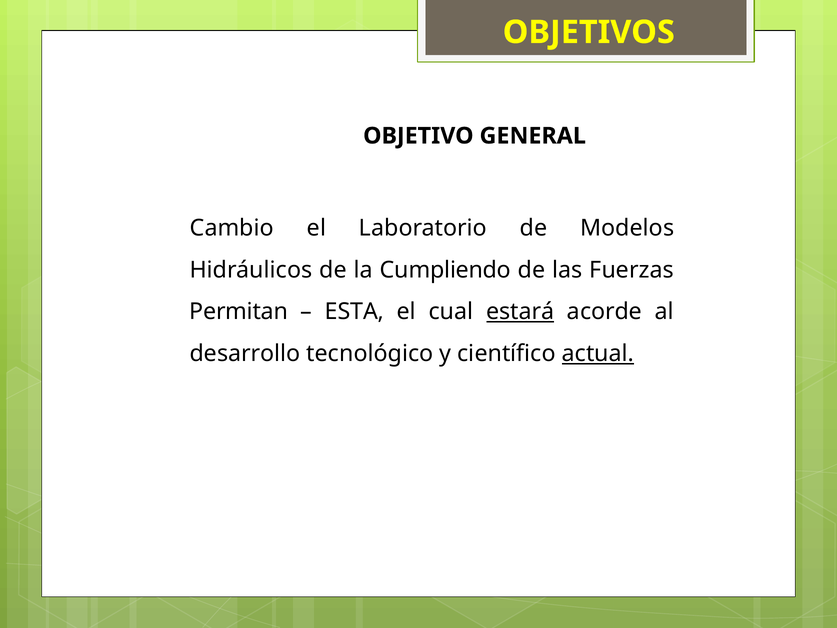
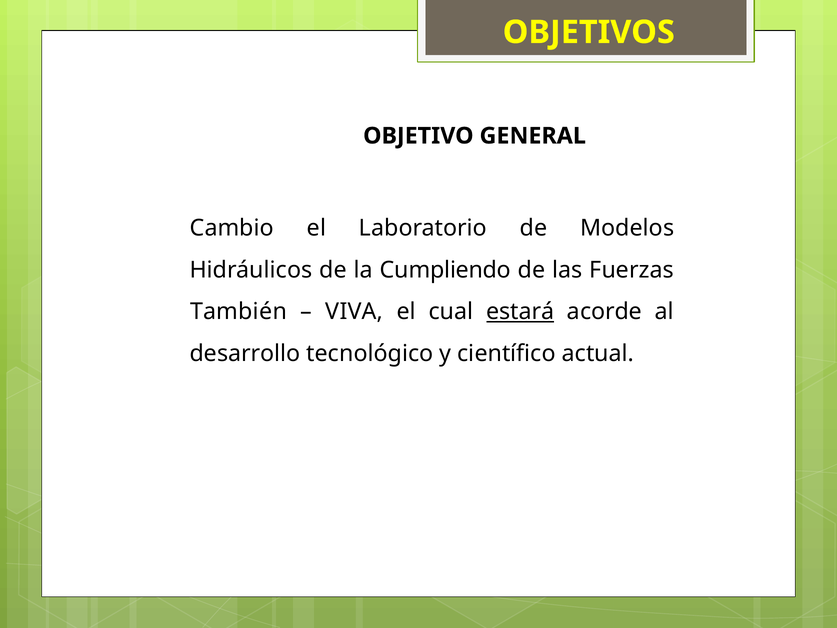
Permitan: Permitan -> También (238, 312)
ESTA: ESTA -> VIVA (354, 312)
actual underline: present -> none (598, 353)
